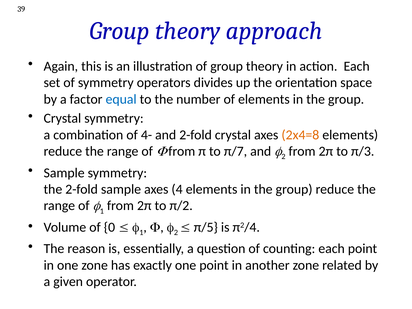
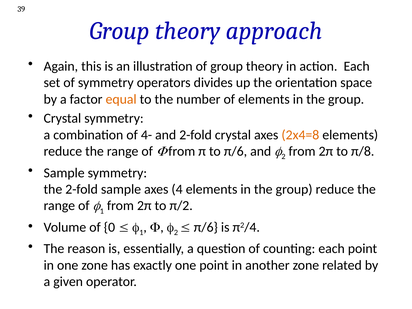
equal colour: blue -> orange (121, 99)
to π/7: π/7 -> π/6 (235, 151)
π/3: π/3 -> π/8 (363, 151)
π/5: π/5 -> π/6 (206, 227)
